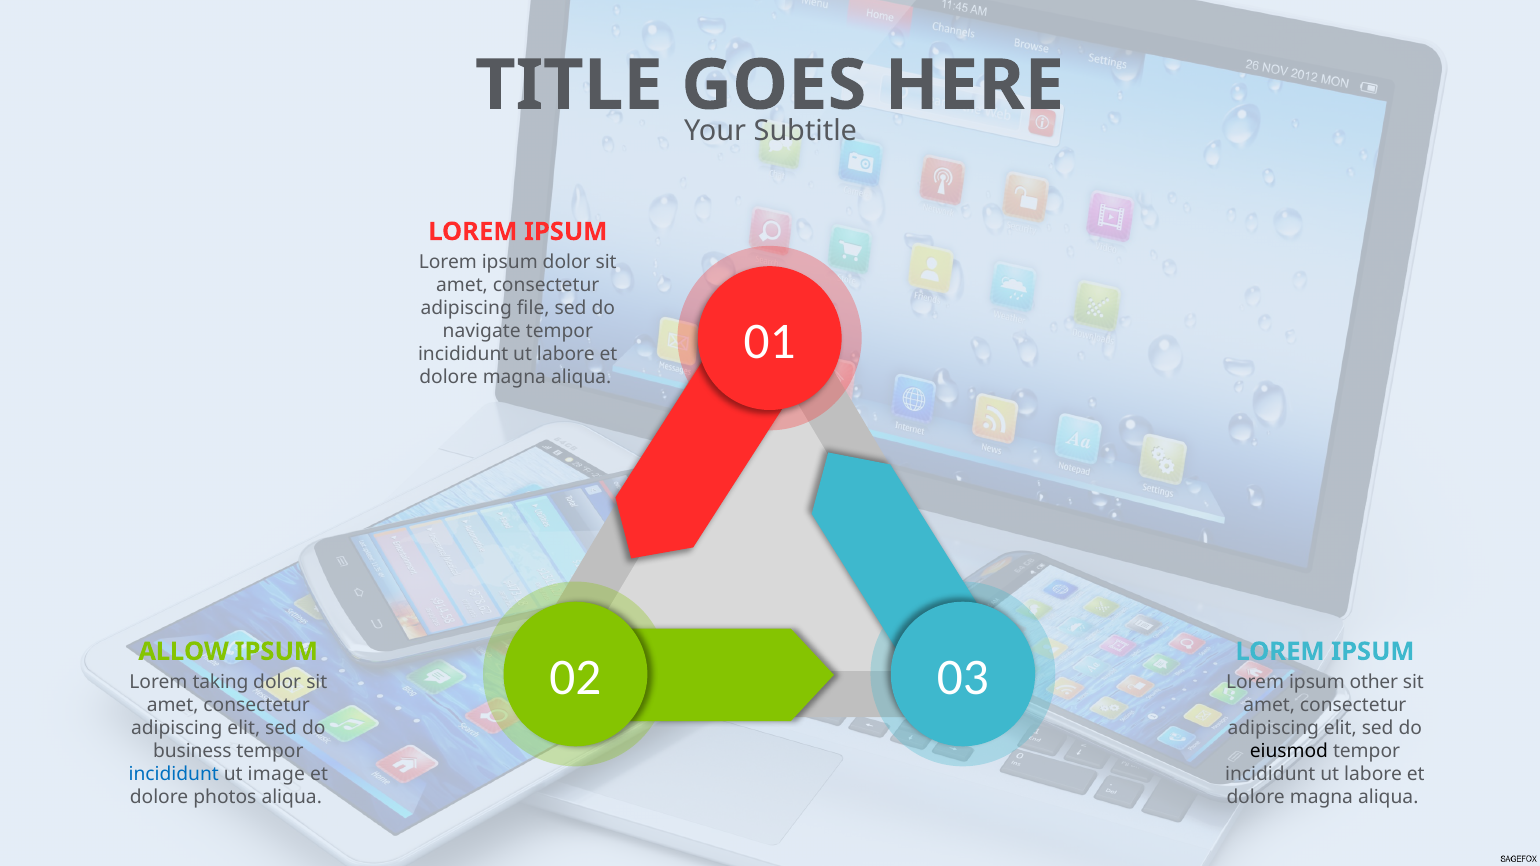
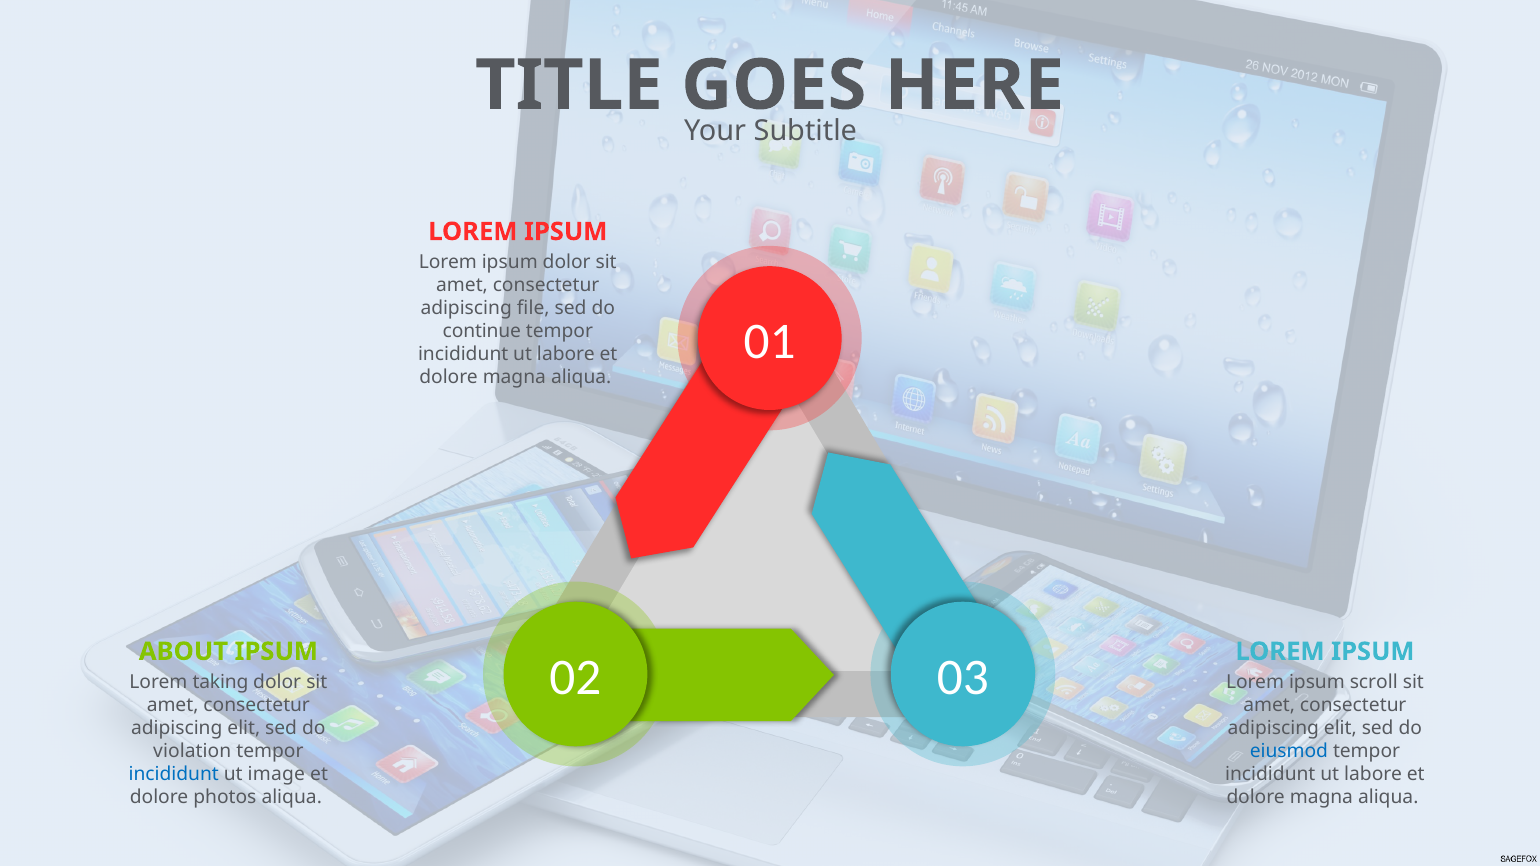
navigate: navigate -> continue (482, 331)
ALLOW: ALLOW -> ABOUT (183, 652)
other: other -> scroll (1374, 682)
business: business -> violation (192, 751)
eiusmod colour: black -> blue (1289, 751)
